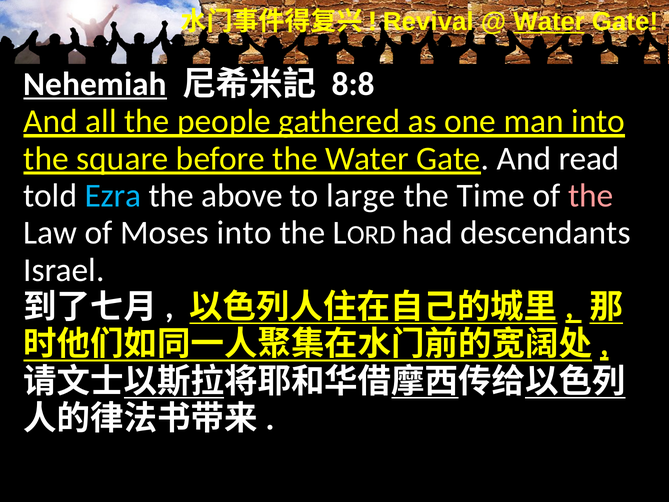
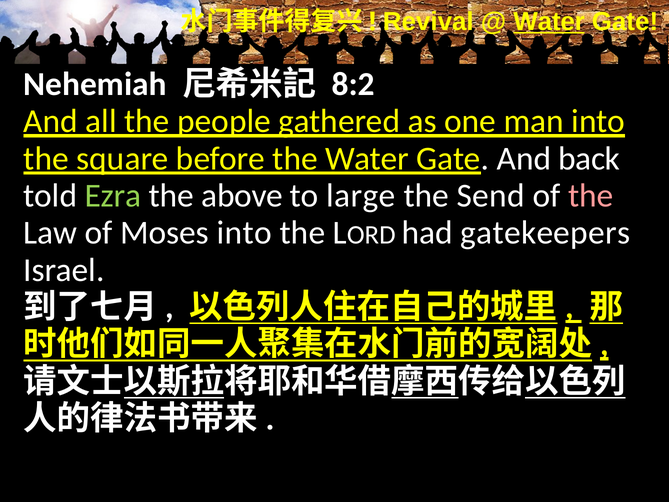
Nehemiah underline: present -> none (95, 84)
8:8: 8:8 -> 8:2 (353, 84)
read: read -> back (589, 158)
Ezra colour: light blue -> light green (113, 196)
Time: Time -> Send (491, 196)
descendants: descendants -> gatekeepers (545, 233)
